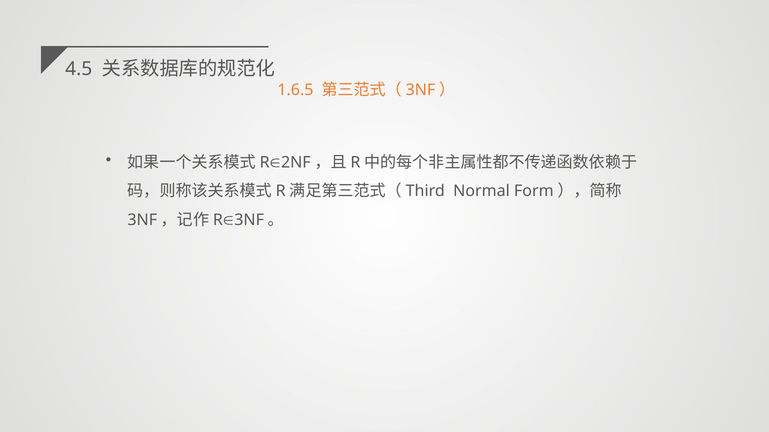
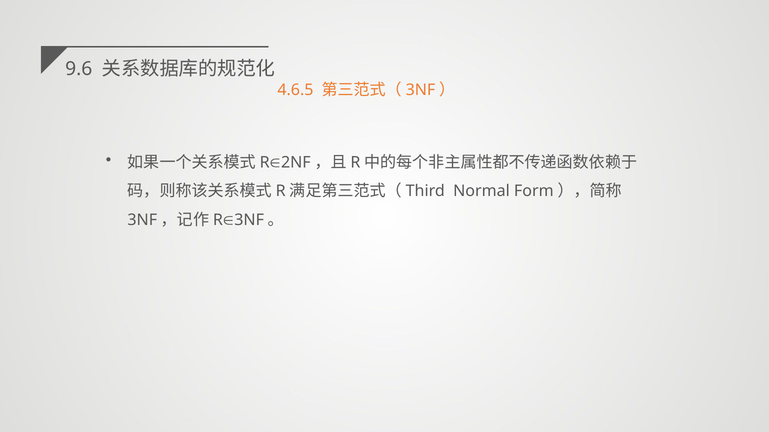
4.5: 4.5 -> 9.6 (79, 69)
1.6.5: 1.6.5 -> 4.6.5 (295, 90)
